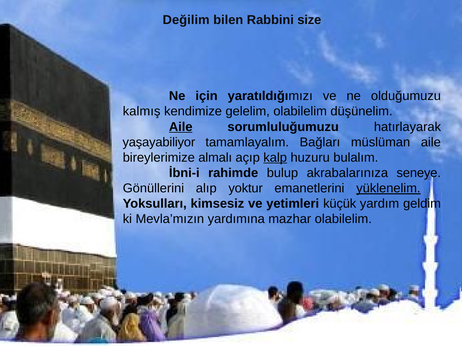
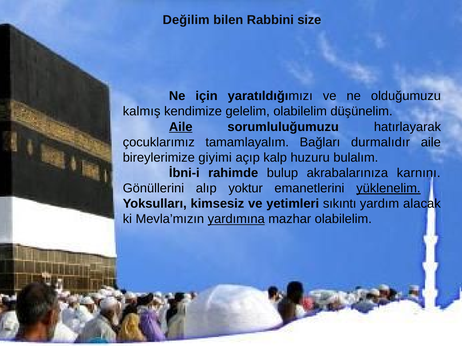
yaşayabiliyor: yaşayabiliyor -> çocuklarımız (159, 142)
müslüman: müslüman -> durmalıdır (380, 142)
almalı: almalı -> giyimi (215, 158)
kalp underline: present -> none (275, 158)
seneye: seneye -> karnını (419, 173)
küçük: küçük -> sıkıntı (340, 204)
geldim: geldim -> alacak (422, 204)
yardımına underline: none -> present (236, 219)
